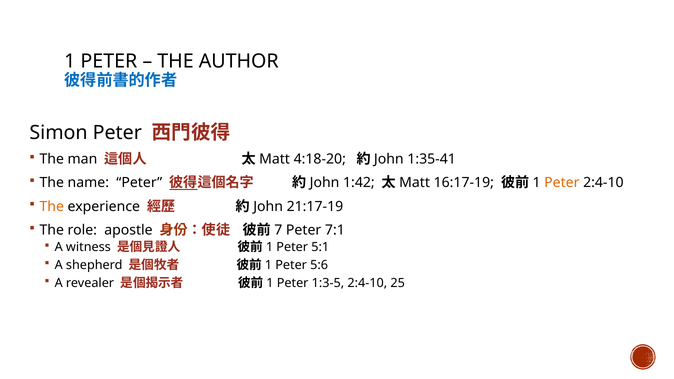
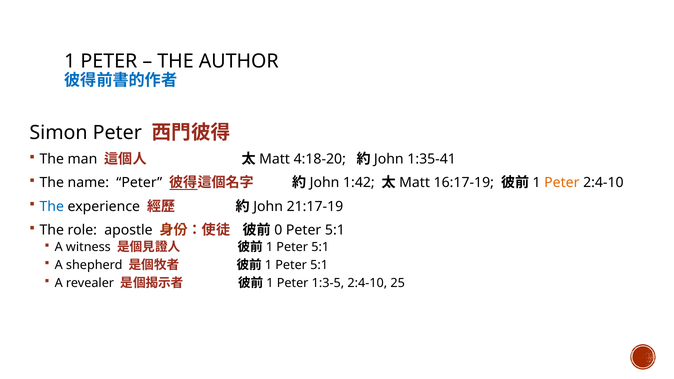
The colour: orange -> blue (52, 206)
7: 7 -> 0 (278, 230)
7:1: 7:1 -> 5:1 (335, 230)
5:6: 5:6 -> 5:1 (319, 265)
